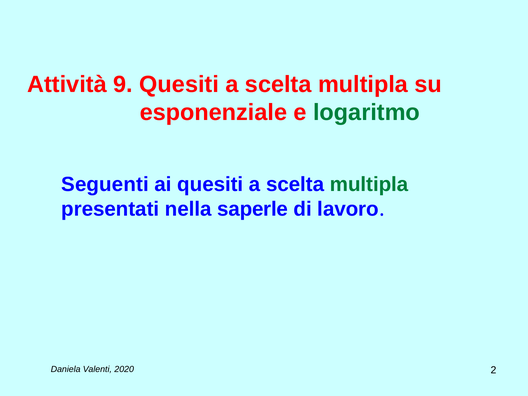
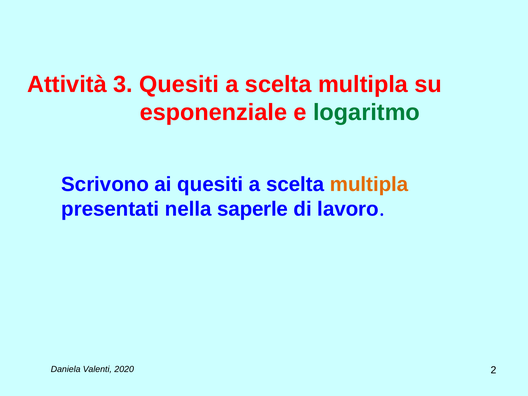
9: 9 -> 3 (123, 84)
Seguenti: Seguenti -> Scrivono (105, 184)
multipla colour: green -> orange (369, 184)
